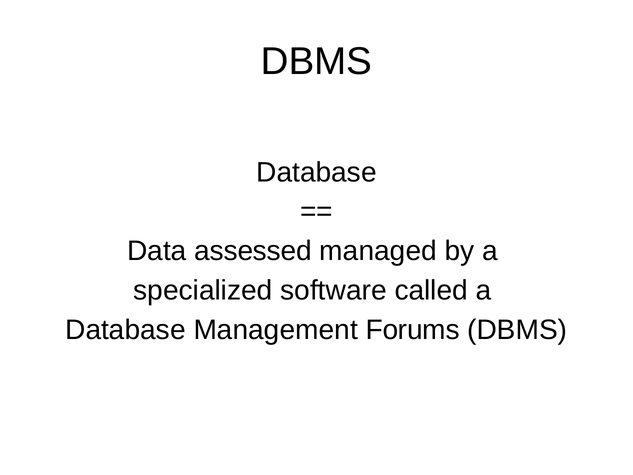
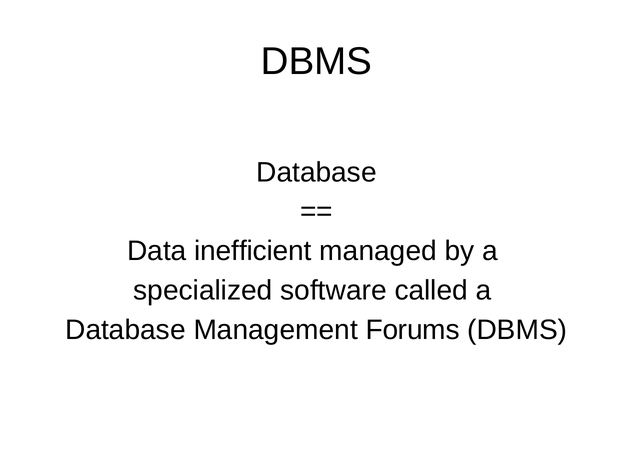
assessed: assessed -> inefficient (253, 251)
